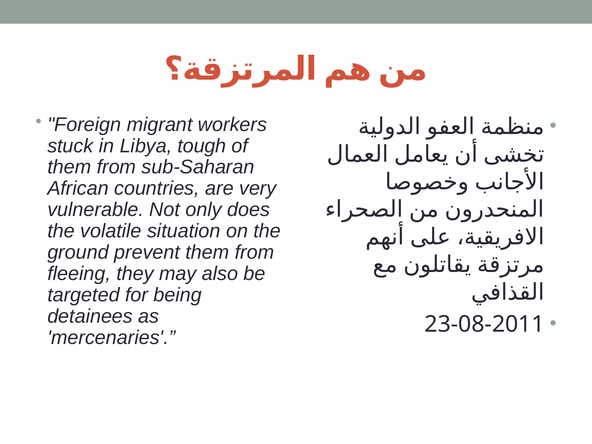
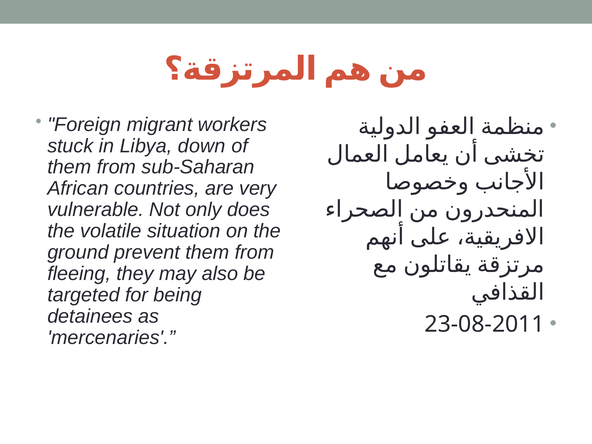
tough: tough -> down (202, 146)
